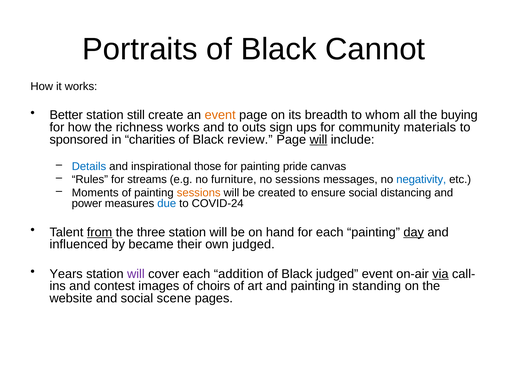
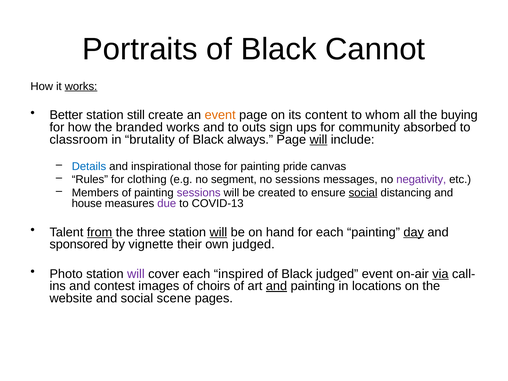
works underline: none -> present (81, 86)
breadth: breadth -> content (326, 115)
richness: richness -> branded (139, 127)
materials: materials -> absorbed (430, 127)
sponsored: sponsored -> classroom (79, 140)
charities: charities -> brutality (150, 140)
review: review -> always (250, 140)
streams: streams -> clothing (147, 180)
furniture: furniture -> segment (234, 180)
negativity colour: blue -> purple (421, 180)
Moments: Moments -> Members (95, 193)
sessions colour: orange -> purple (199, 193)
social underline: none -> present (363, 193)
power: power -> house (87, 203)
due colour: blue -> purple (167, 203)
COVID-24: COVID-24 -> COVID-13 (218, 203)
will underline: none -> present (218, 232)
influenced: influenced -> sponsored (79, 244)
became: became -> vignette (151, 244)
Years: Years -> Photo (66, 274)
addition: addition -> inspired (239, 274)
and underline: none -> present (277, 286)
standing: standing -> locations (377, 286)
